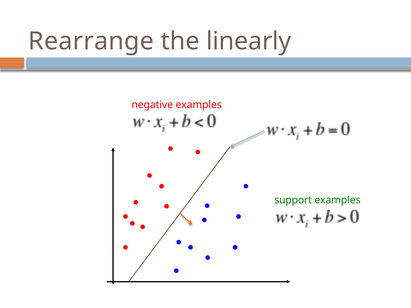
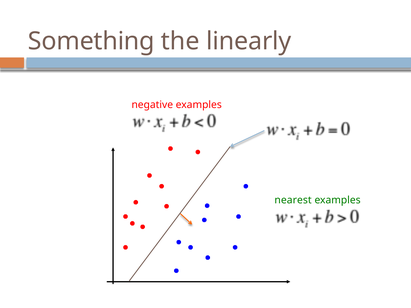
Rearrange: Rearrange -> Something (91, 41)
support: support -> nearest (293, 200)
